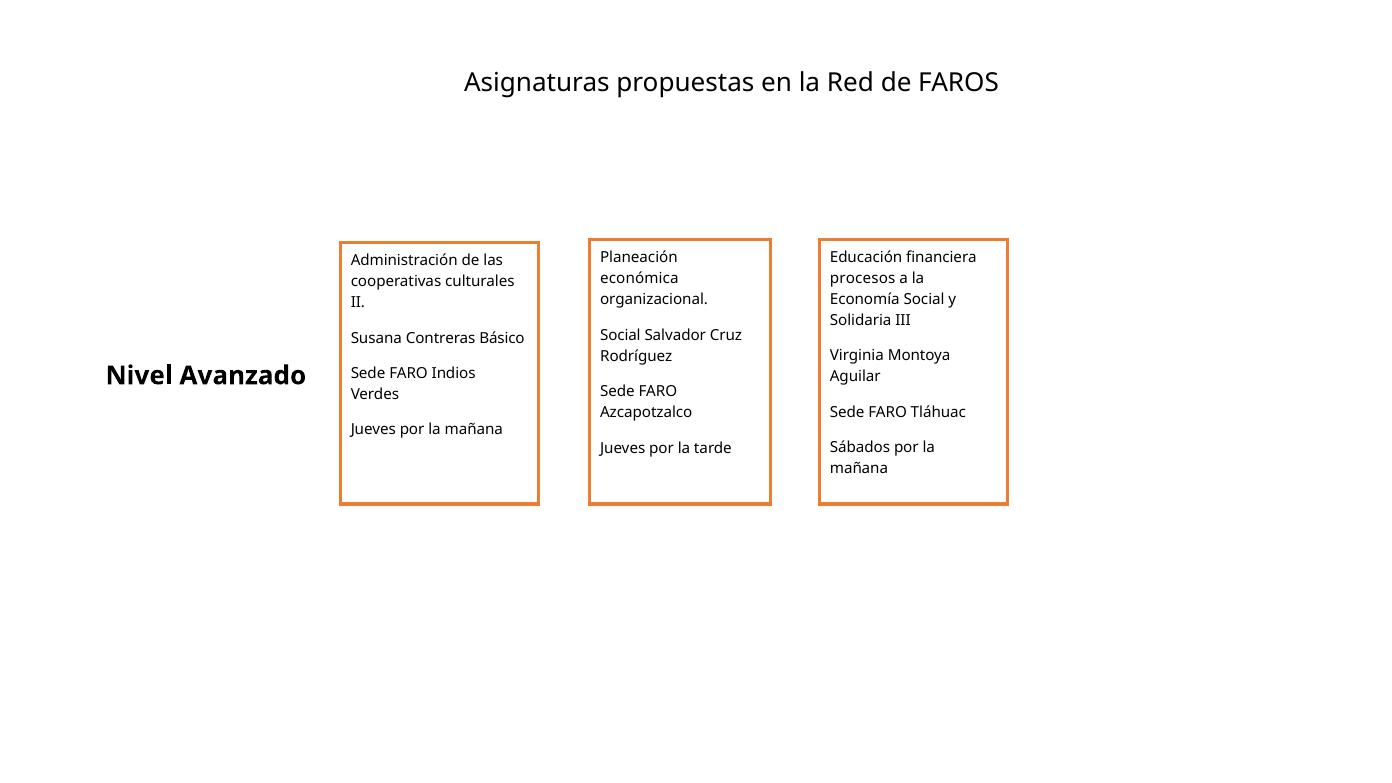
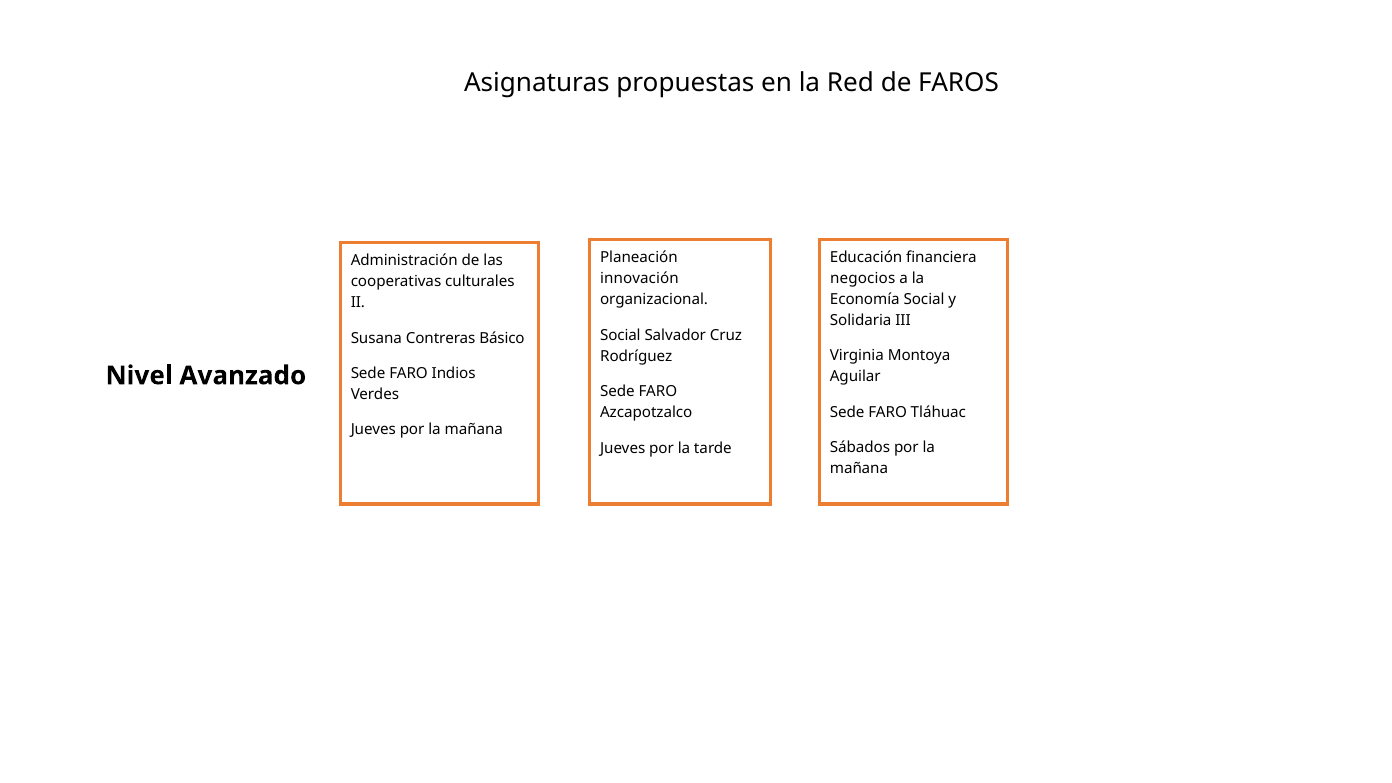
procesos: procesos -> negocios (863, 278)
económica: económica -> innovación (639, 279)
